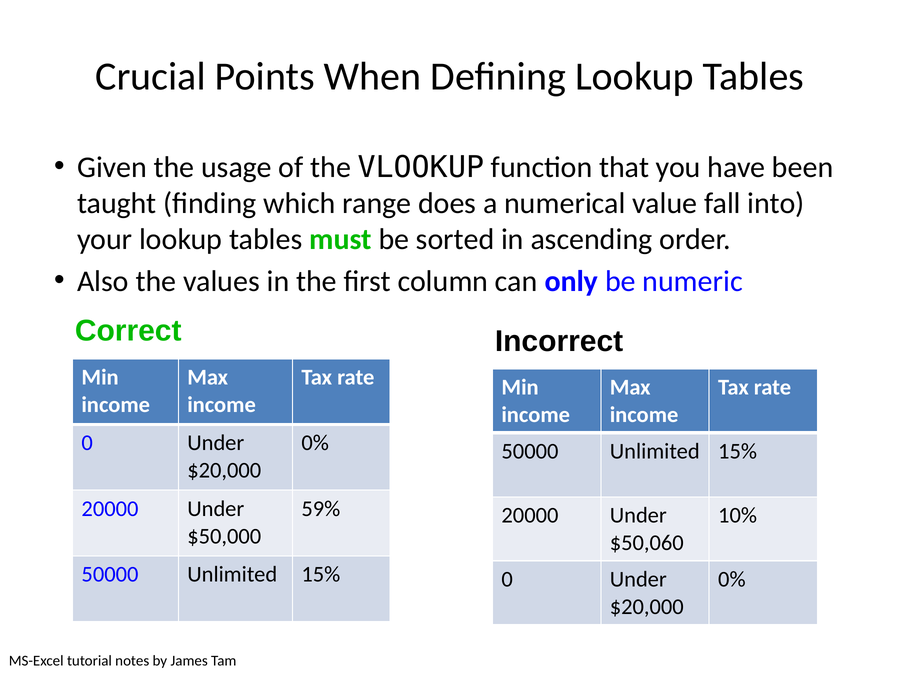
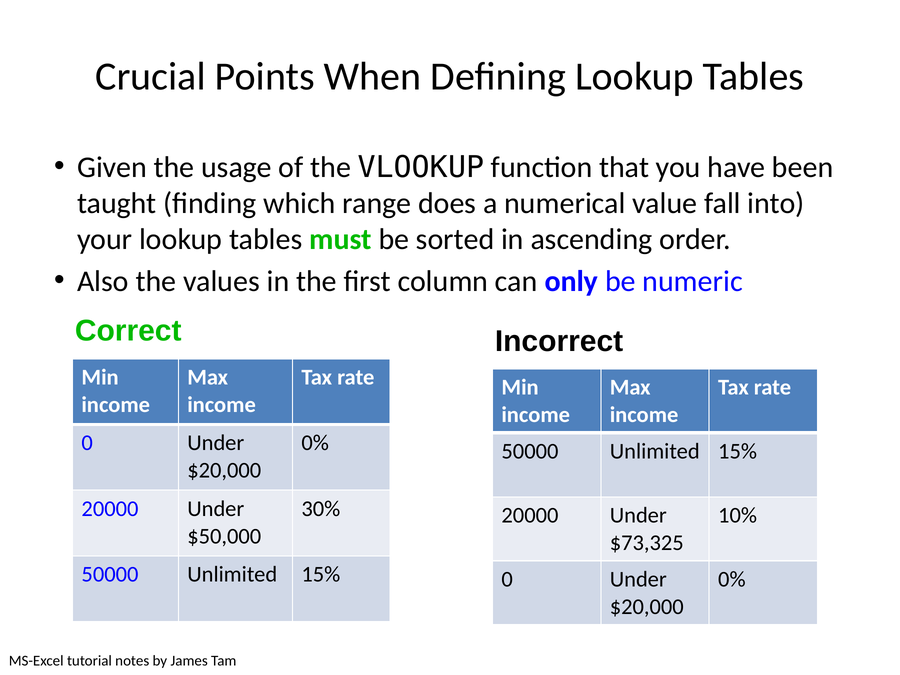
59%: 59% -> 30% (321, 509)
$50,060: $50,060 -> $73,325 (647, 543)
